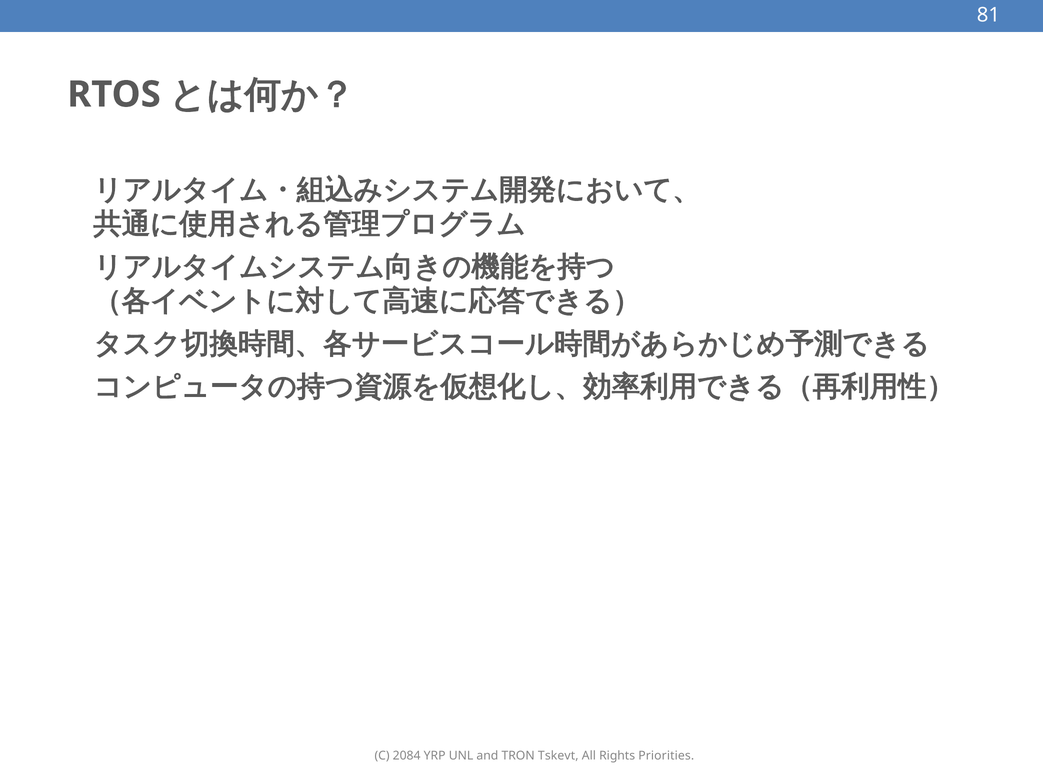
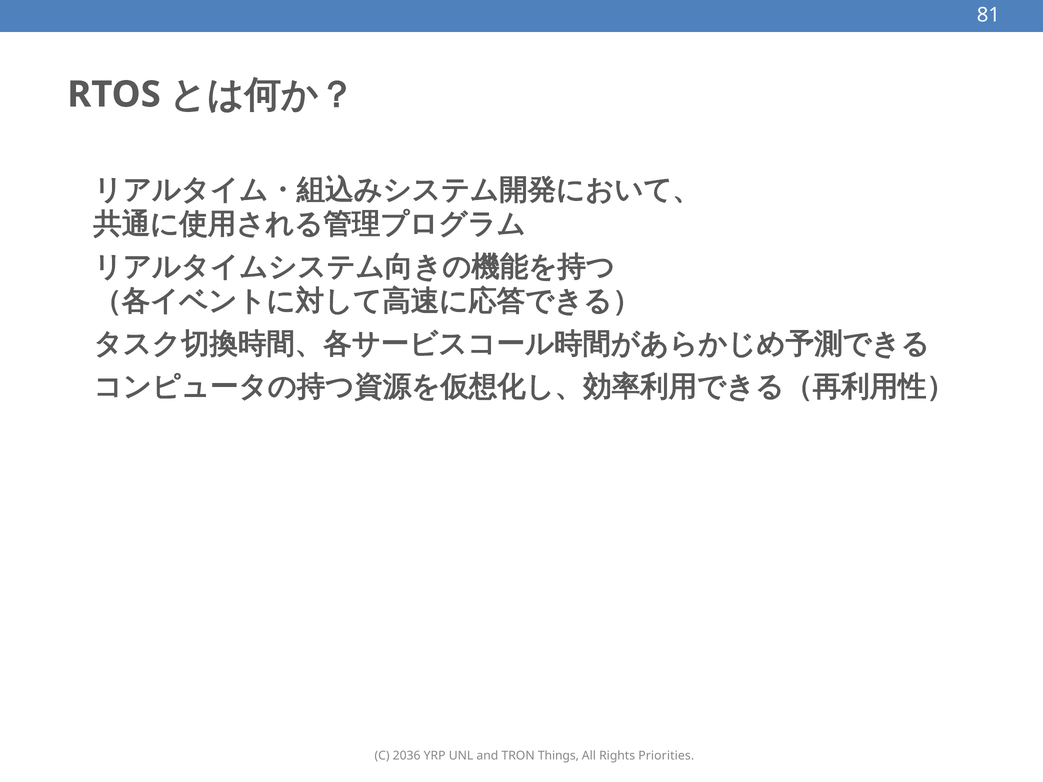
2084: 2084 -> 2036 (407, 756)
Tskevt: Tskevt -> Things (558, 756)
